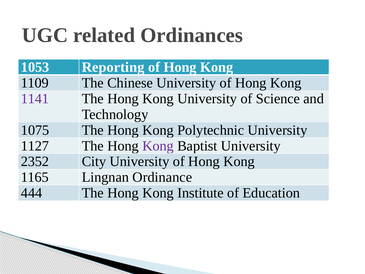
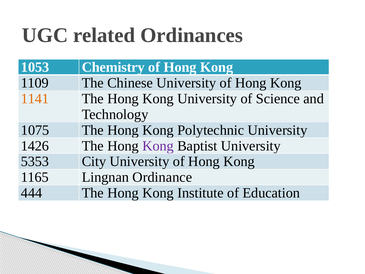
Reporting: Reporting -> Chemistry (113, 67)
1141 colour: purple -> orange (35, 99)
1127: 1127 -> 1426 (35, 146)
2352: 2352 -> 5353 (35, 161)
